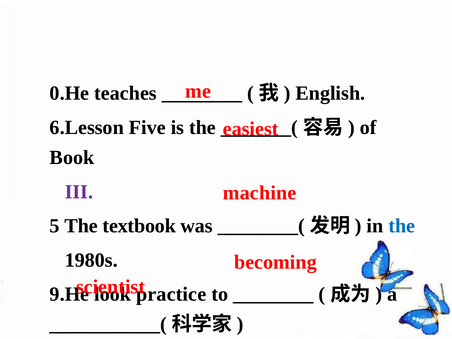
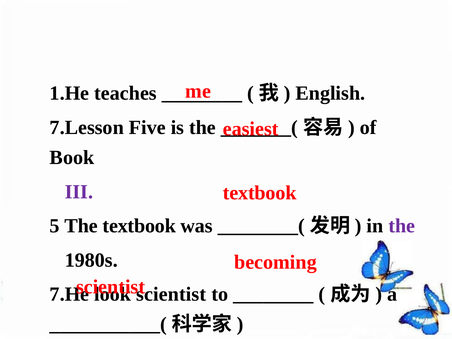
0.He: 0.He -> 1.He (69, 93)
6.Lesson: 6.Lesson -> 7.Lesson (87, 127)
machine: machine -> textbook (260, 193)
the colour: blue -> purple (402, 226)
9.He: 9.He -> 7.He (69, 294)
practice: practice -> scientist (171, 294)
